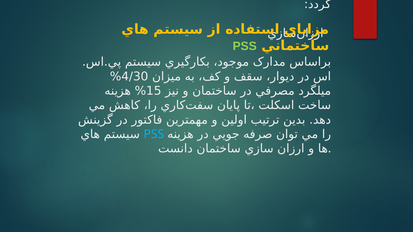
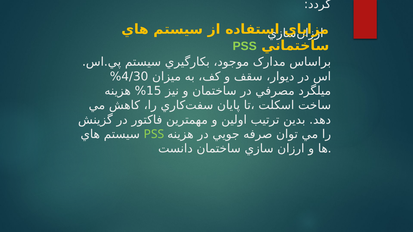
PSS colour: light blue -> light green (154, 134)
